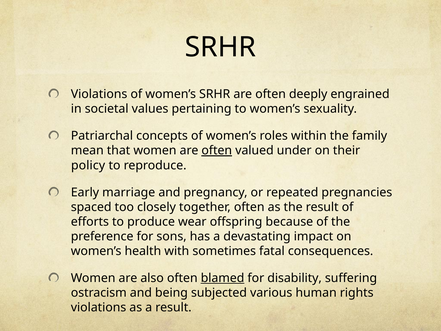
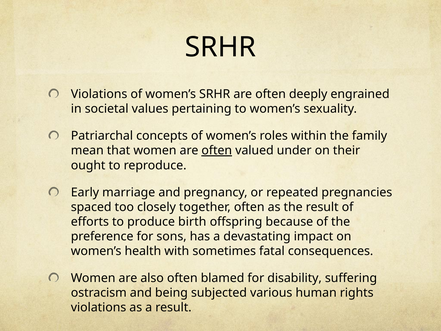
policy: policy -> ought (88, 165)
wear: wear -> birth (192, 222)
blamed underline: present -> none (223, 278)
